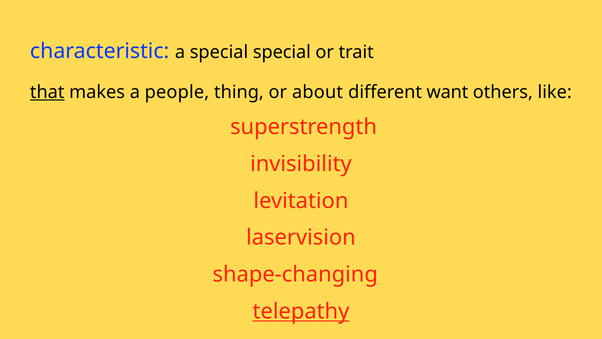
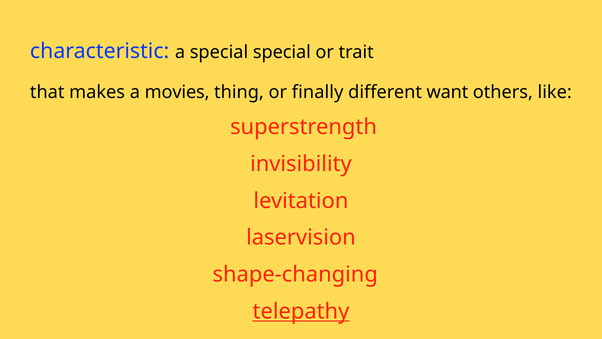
that underline: present -> none (47, 92)
people: people -> movies (177, 92)
about: about -> finally (318, 92)
